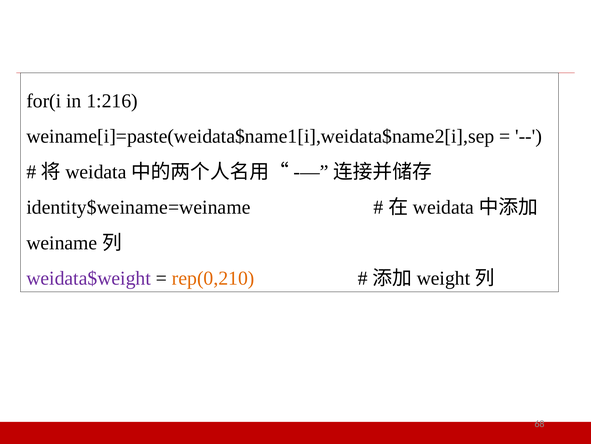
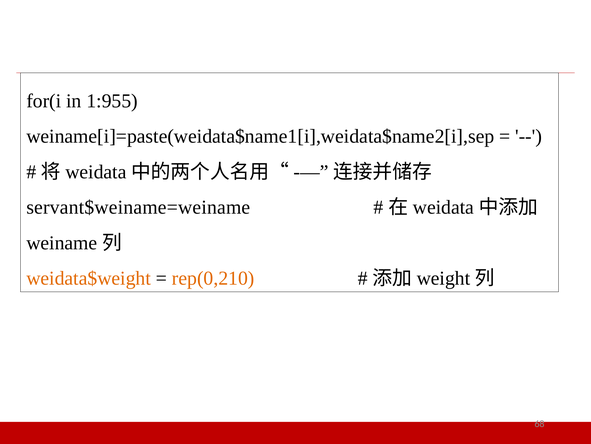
1:216: 1:216 -> 1:955 (112, 101)
identity$weiname=weiname: identity$weiname=weiname -> servant$weiname=weiname (138, 207)
weidata$weight colour: purple -> orange (89, 278)
